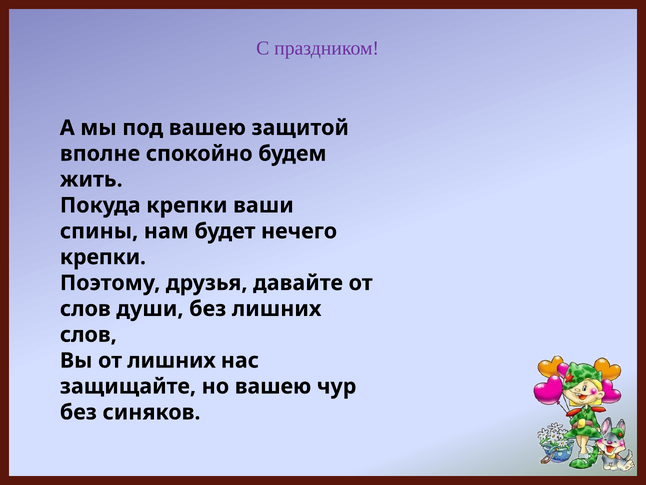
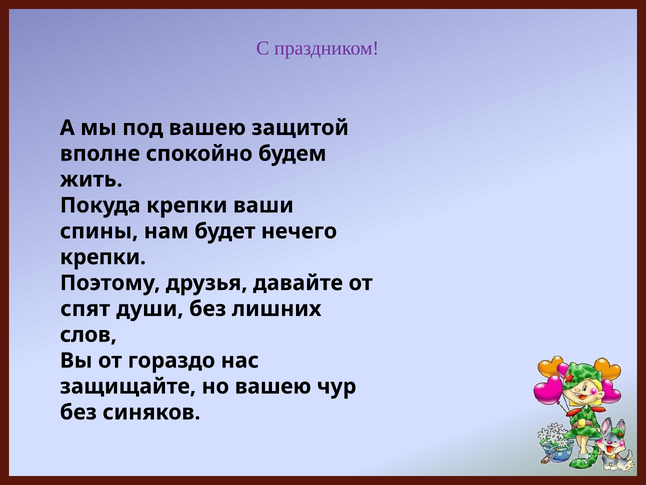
слов: слов -> спят (85, 309)
от лишних: лишних -> гораздо (171, 360)
